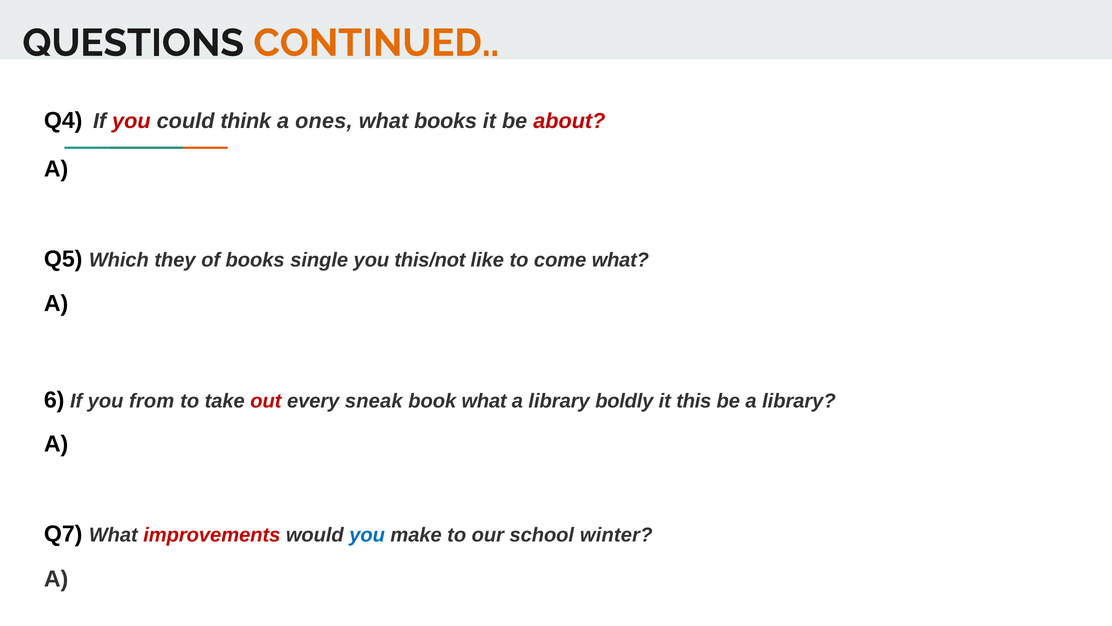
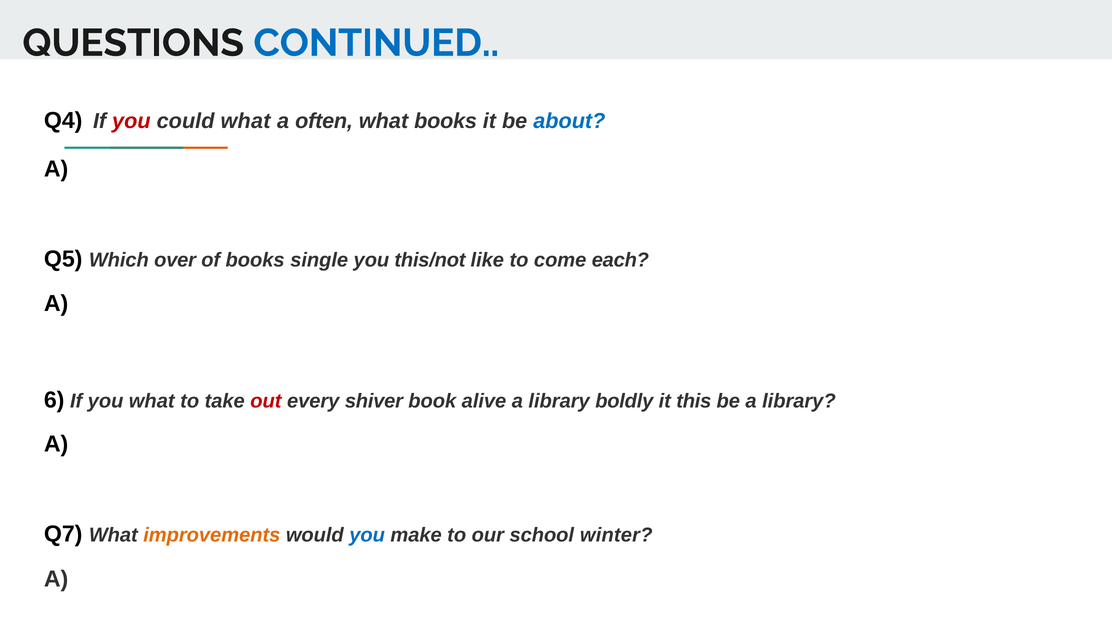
CONTINUED colour: orange -> blue (376, 43)
could think: think -> what (246, 121)
ones: ones -> often (324, 121)
about colour: red -> blue (569, 121)
they: they -> over (175, 260)
come what: what -> each (620, 260)
you from: from -> what (152, 401)
sneak: sneak -> shiver (374, 401)
book what: what -> alive (484, 401)
improvements colour: red -> orange (212, 535)
